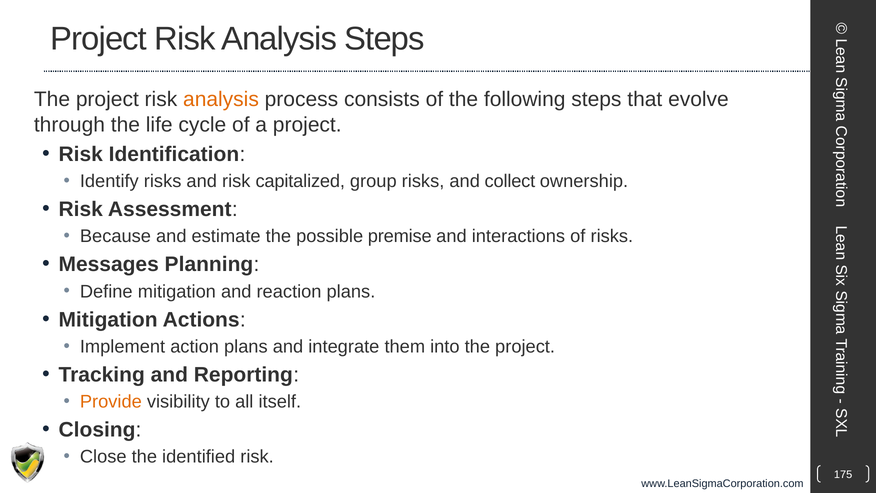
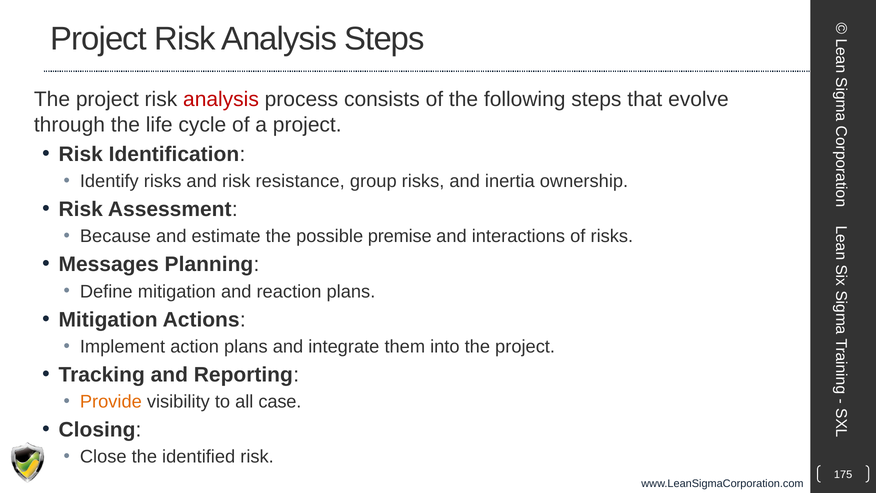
analysis colour: orange -> red (221, 99)
capitalized: capitalized -> resistance (300, 181)
collect: collect -> inertia (510, 181)
itself: itself -> case (280, 402)
